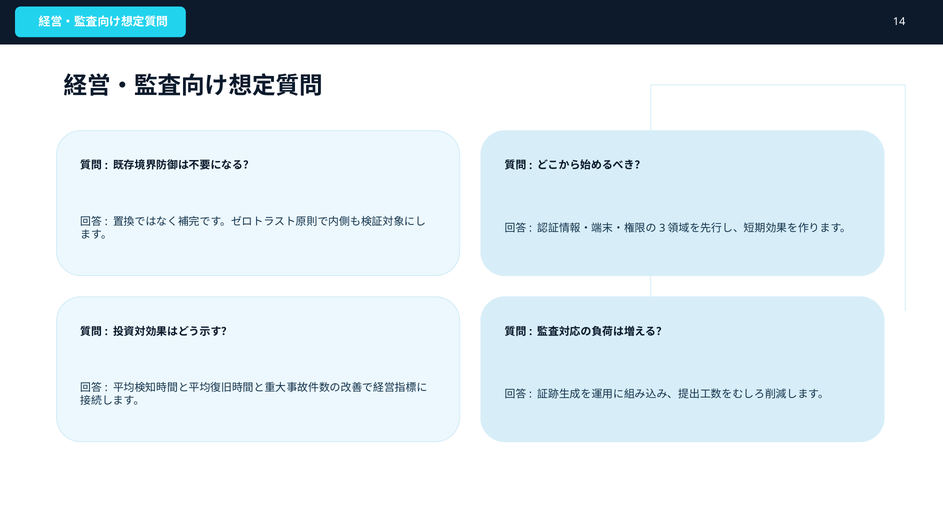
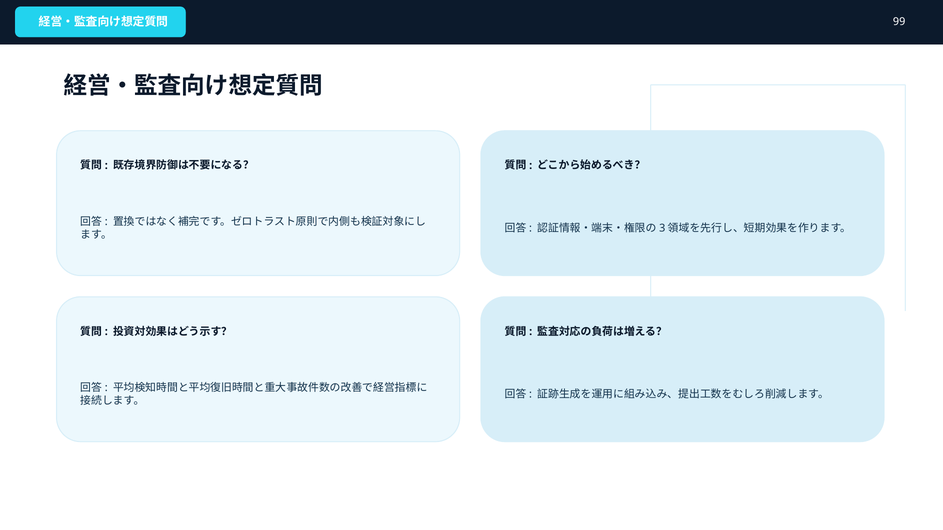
14: 14 -> 99 (899, 22)
